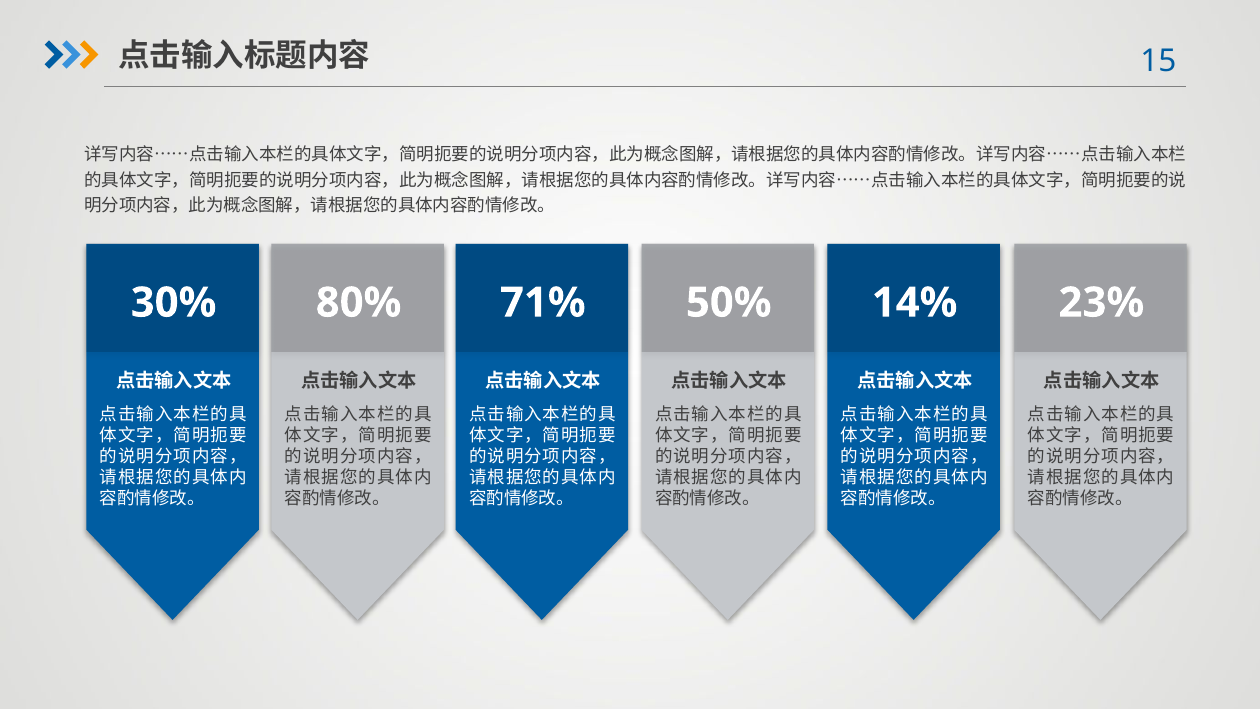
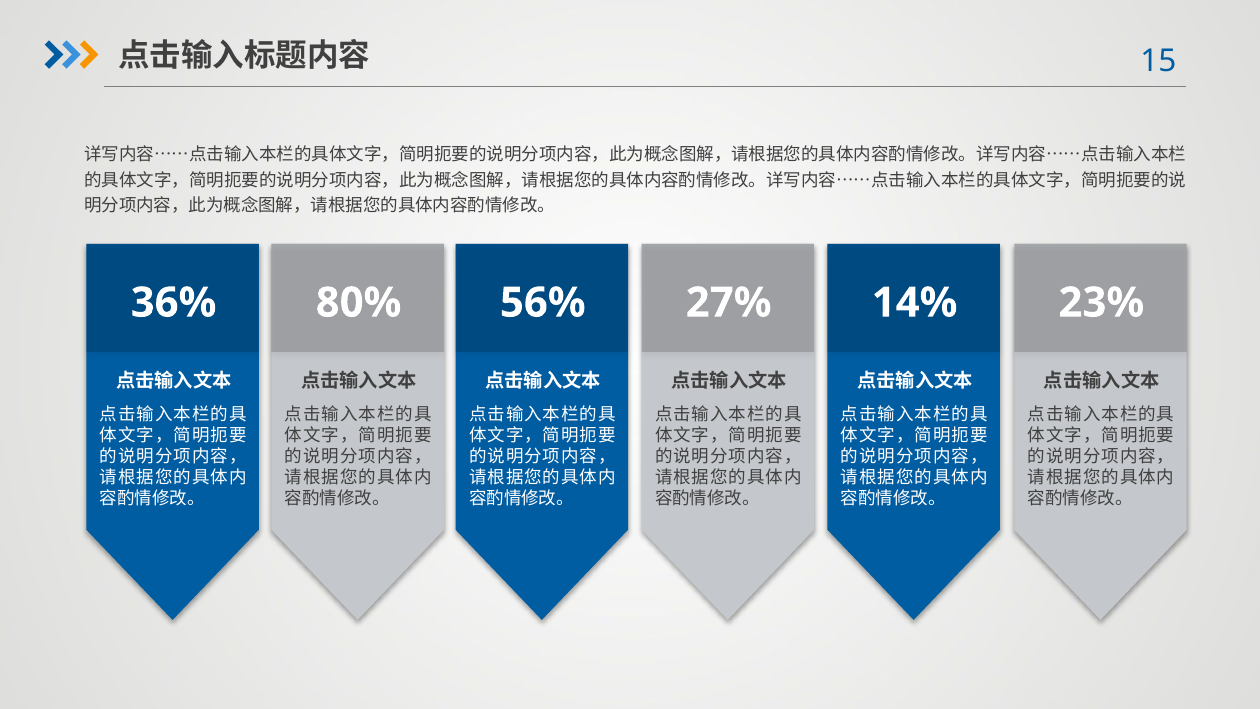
30%: 30% -> 36% (174, 303)
71%: 71% -> 56% (543, 303)
50%: 50% -> 27% (729, 303)
